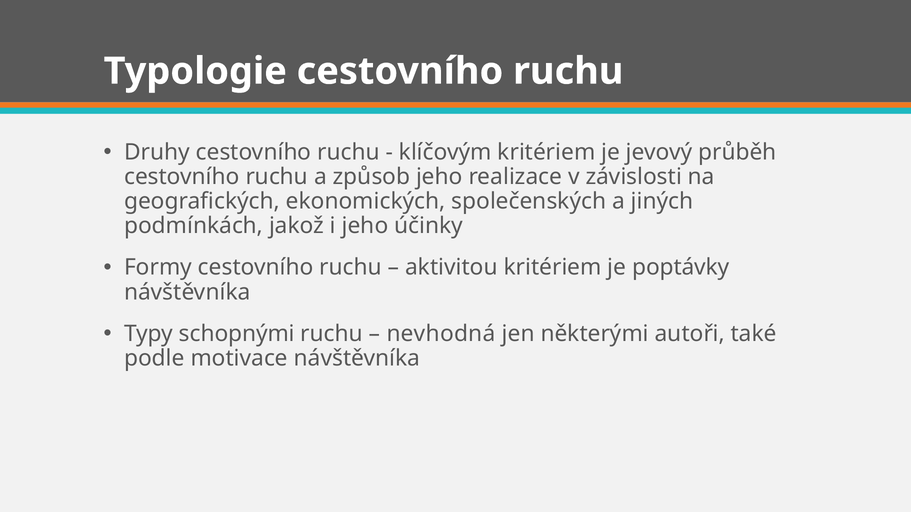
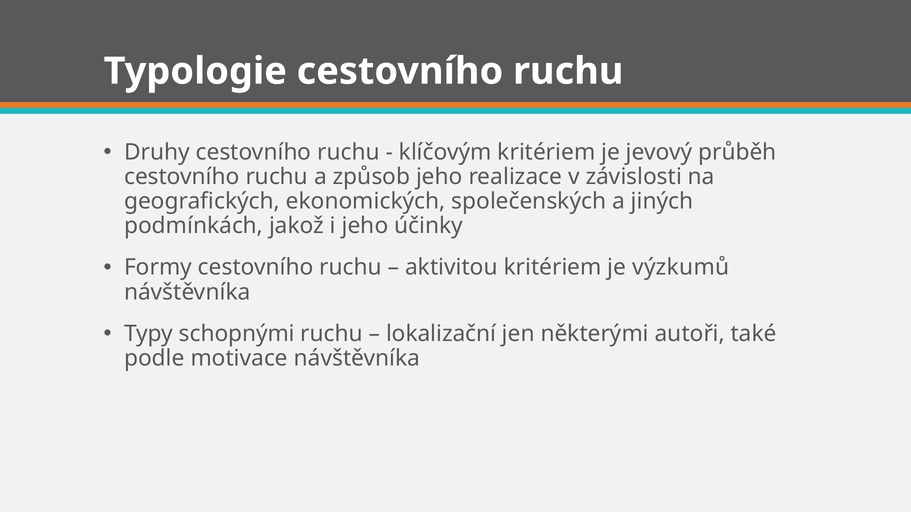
poptávky: poptávky -> výzkumů (681, 268)
nevhodná: nevhodná -> lokalizační (441, 334)
